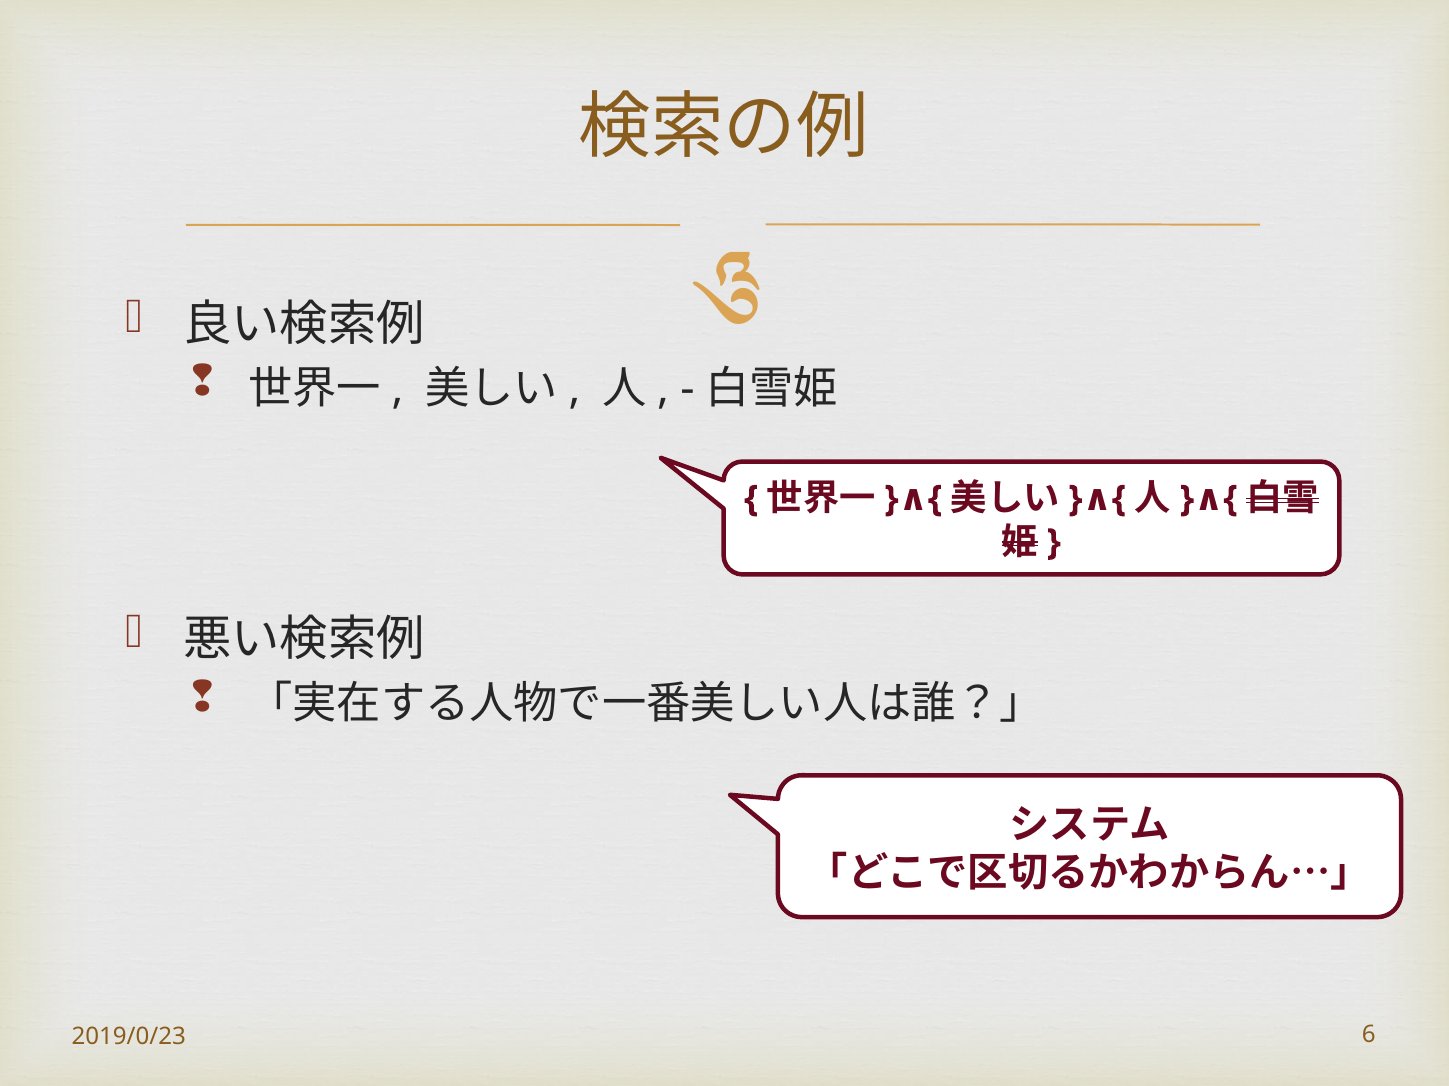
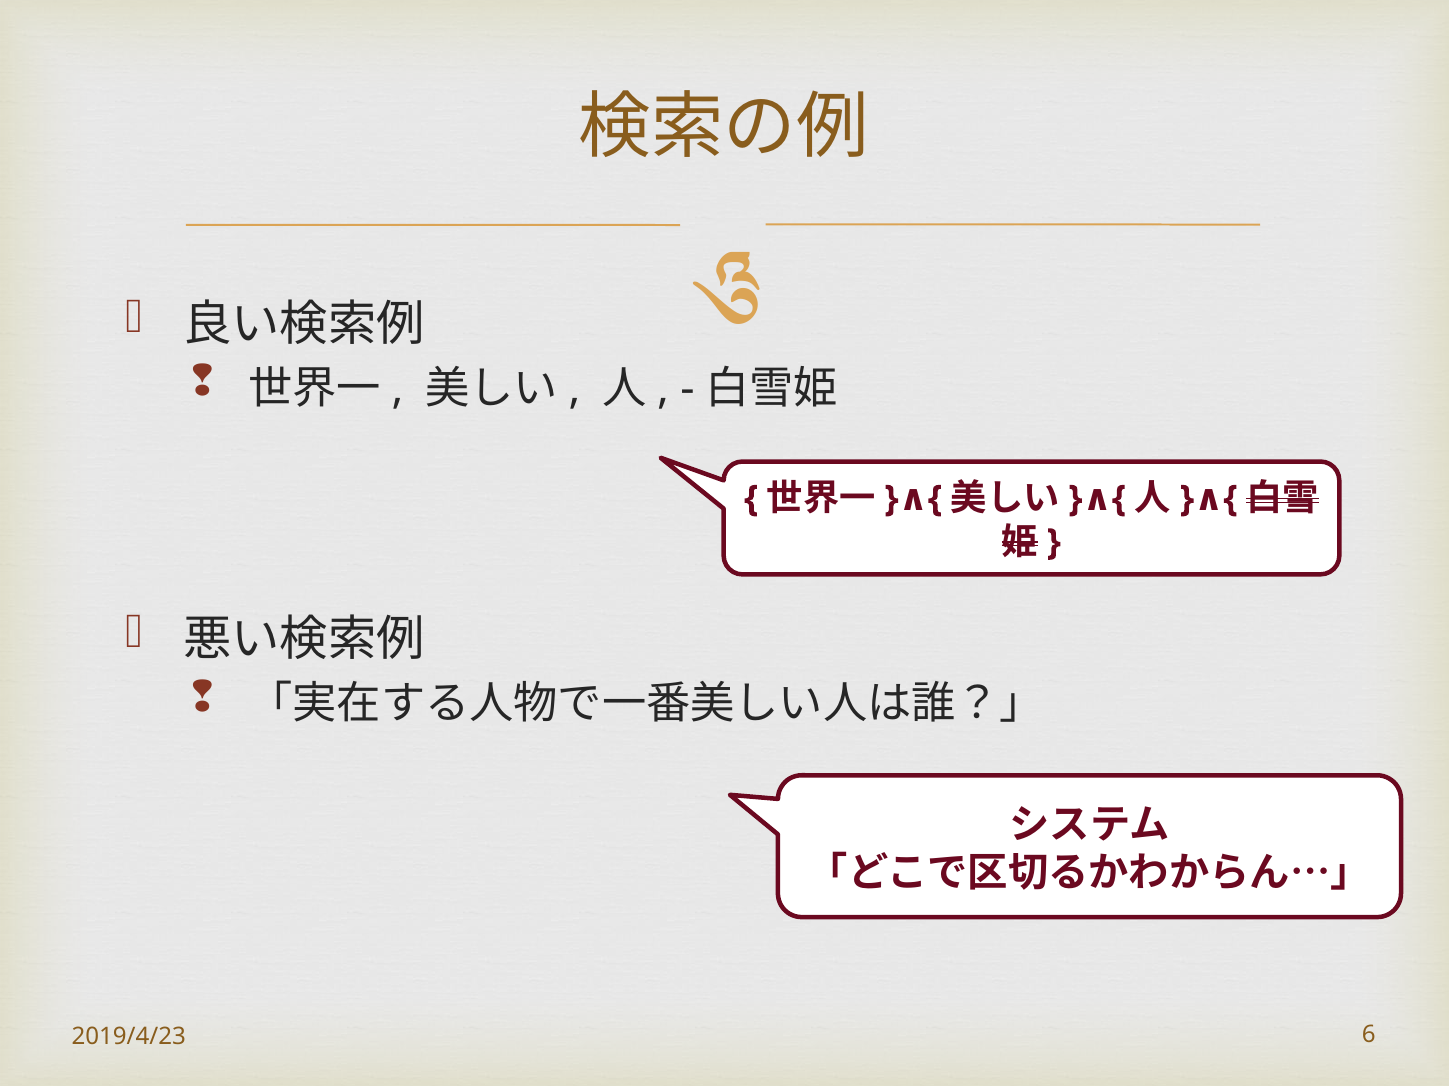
2019/0/23: 2019/0/23 -> 2019/4/23 (129, 1037)
